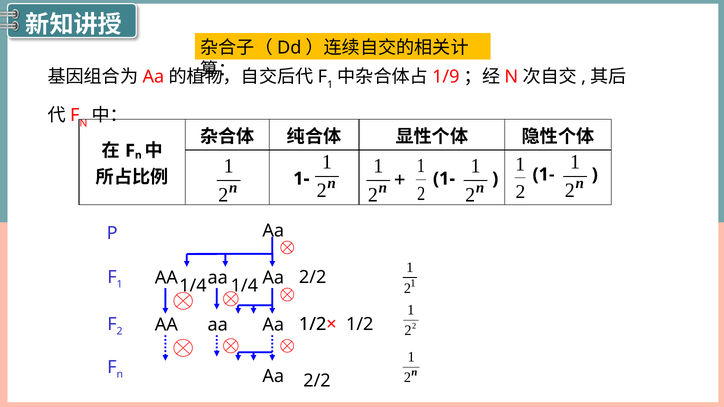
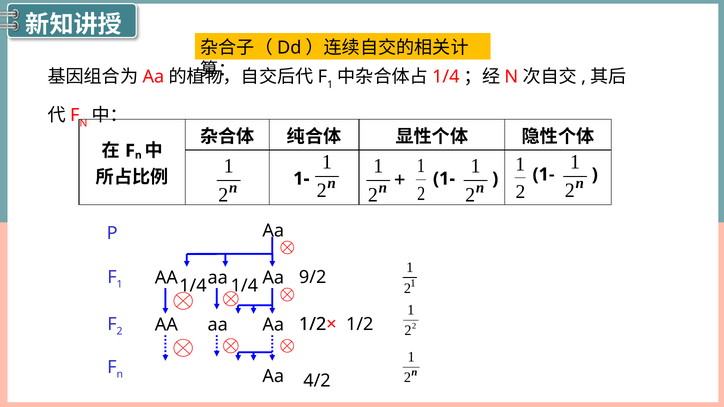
1/9: 1/9 -> 1/4 (446, 77)
2/2: 2/2 -> 9/2 (313, 277)
2/2: 2/2 -> 4/2 (317, 381)
